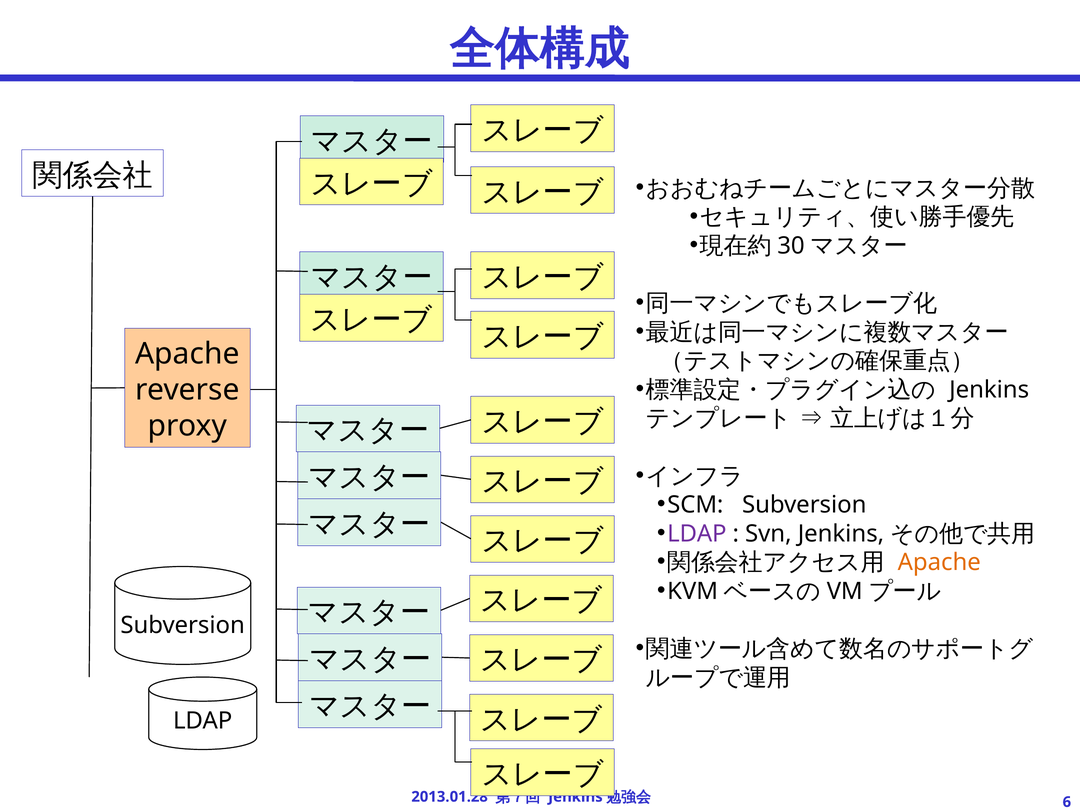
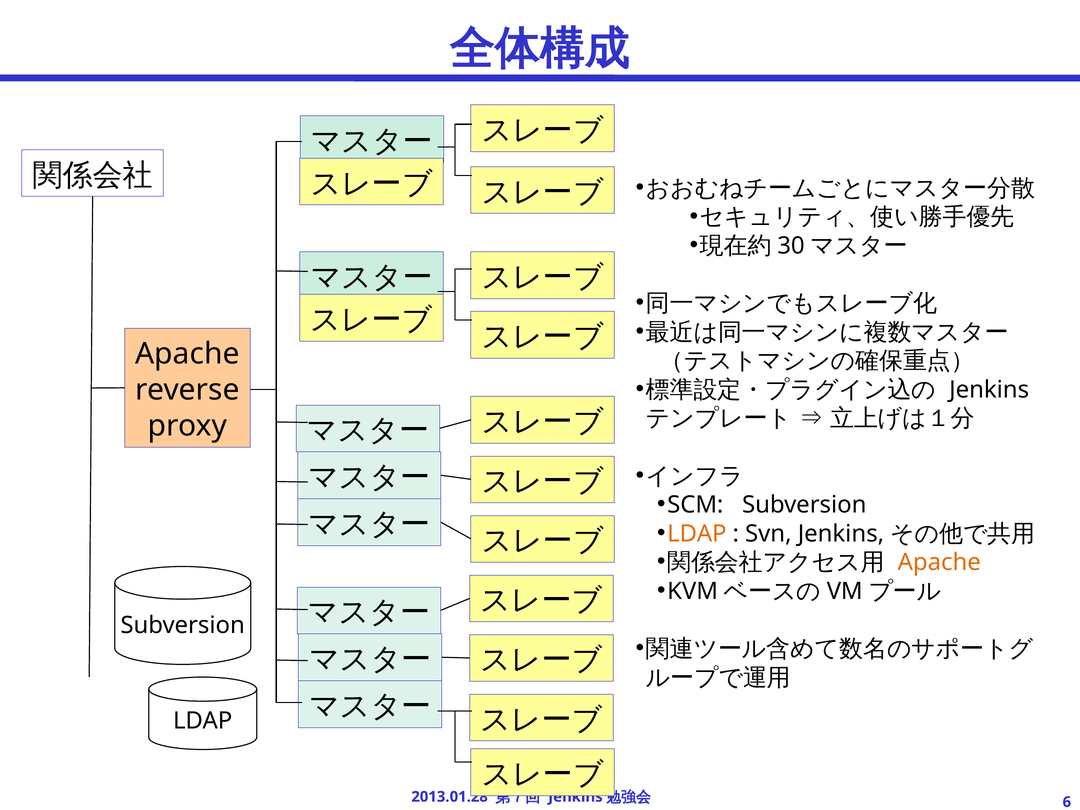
LDAP colour: purple -> orange (697, 534)
